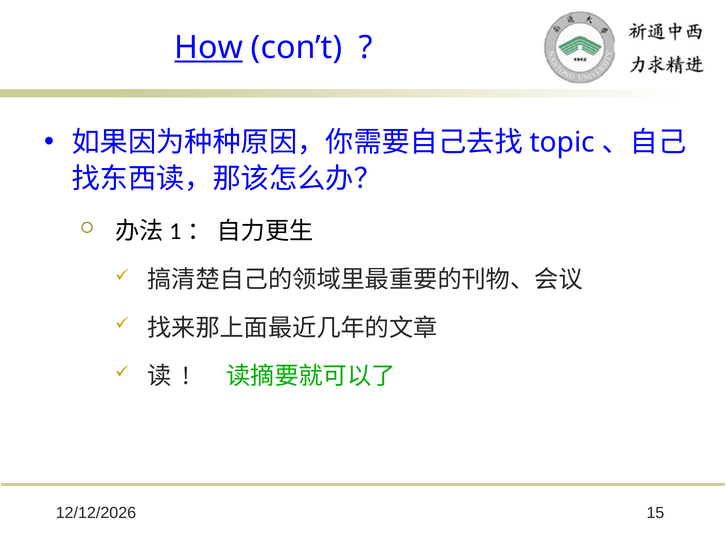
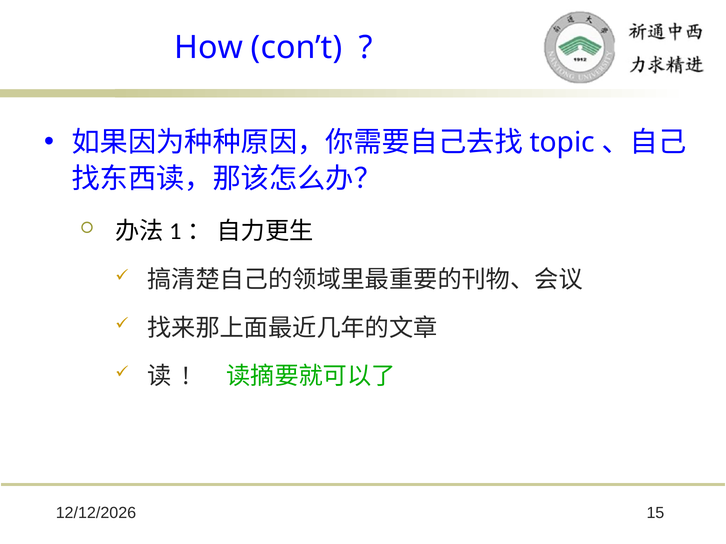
How underline: present -> none (209, 48)
